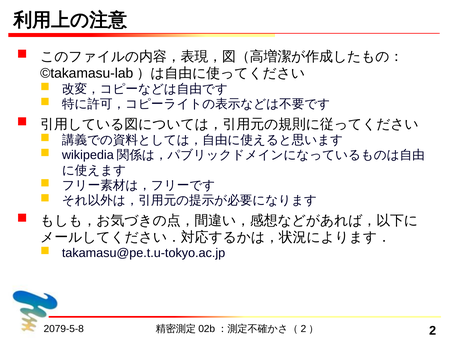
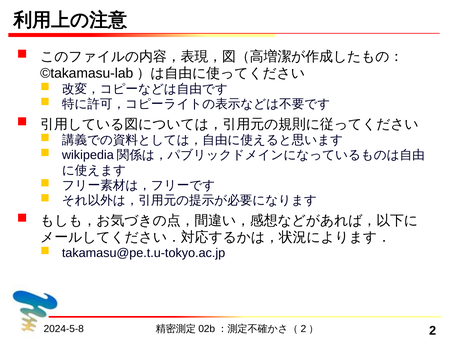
2079-5-8: 2079-5-8 -> 2024-5-8 (64, 329)
